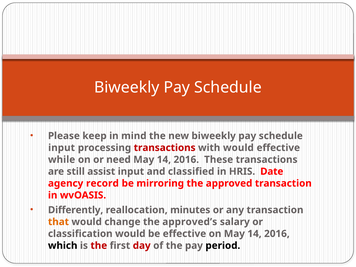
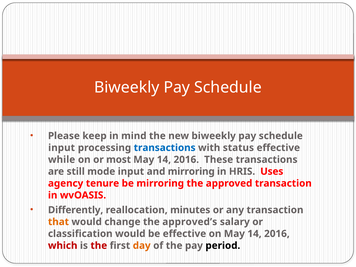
transactions colour: red -> blue (165, 148)
with would: would -> status (238, 148)
need: need -> most (119, 160)
assist: assist -> mode (101, 171)
and classified: classified -> mirroring (191, 171)
Date: Date -> Uses (272, 171)
record: record -> tenure (103, 183)
which colour: black -> red (63, 246)
day colour: red -> orange (142, 246)
